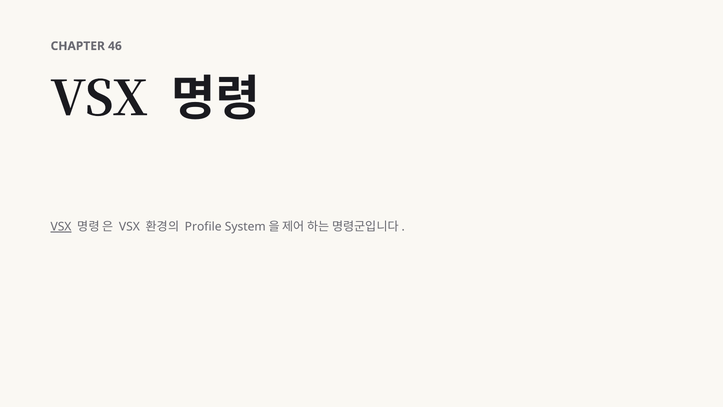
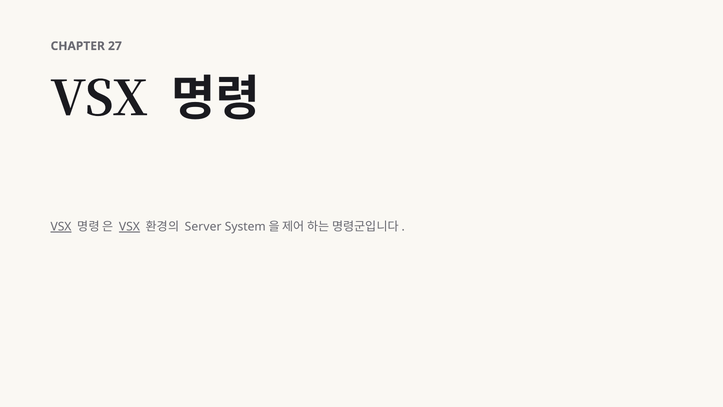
46: 46 -> 27 (115, 46)
VSX underline: none -> present (129, 227)
Profile: Profile -> Server (203, 227)
